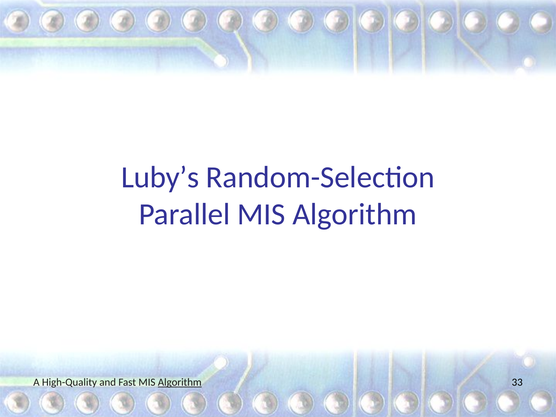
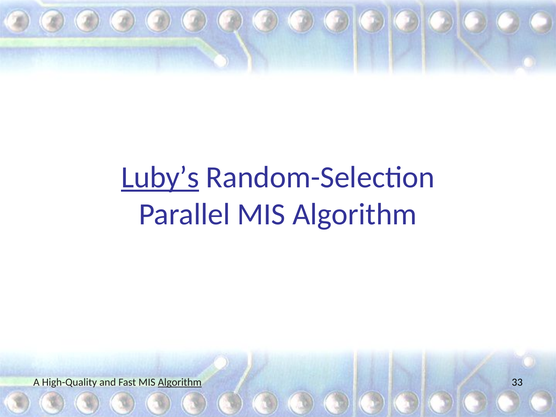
Luby’s underline: none -> present (160, 177)
